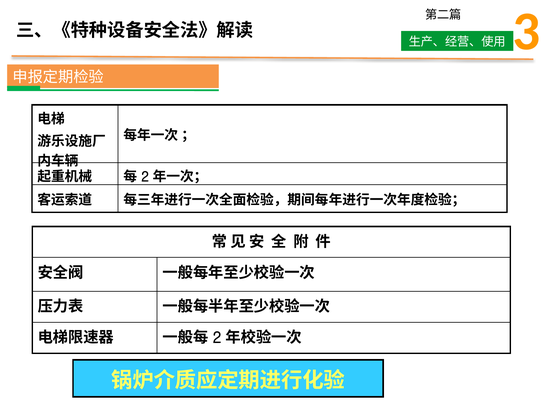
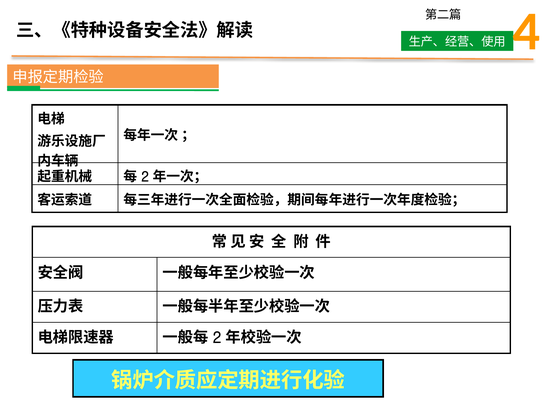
3: 3 -> 4 (526, 31)
